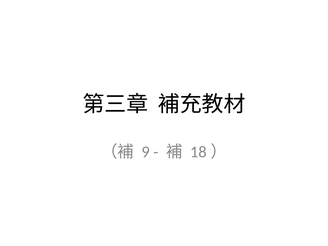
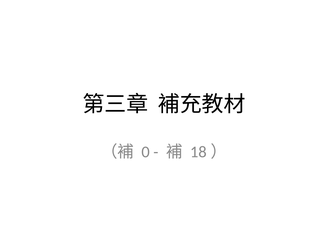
9: 9 -> 0 (146, 152)
